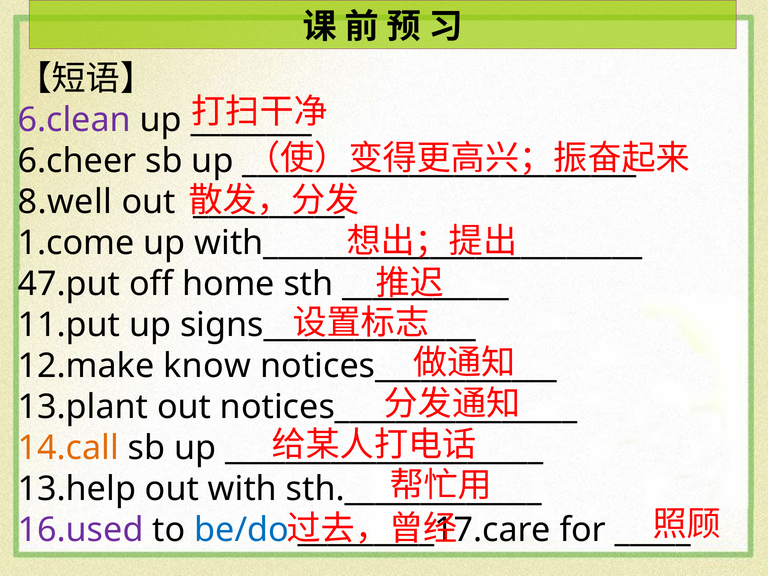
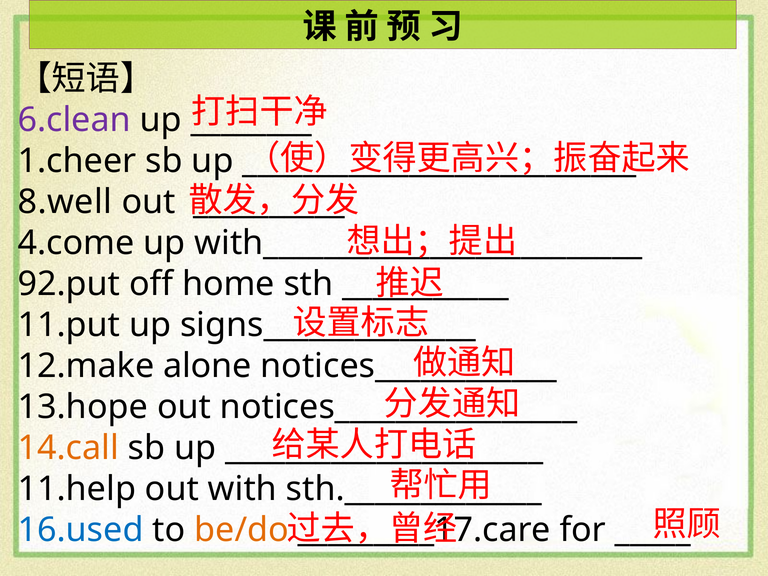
6.cheer: 6.cheer -> 1.cheer (77, 161)
1.come: 1.come -> 4.come (76, 243)
47.put: 47.put -> 92.put (69, 284)
know: know -> alone (207, 366)
13.plant: 13.plant -> 13.hope (83, 407)
13.help: 13.help -> 11.help (77, 489)
16.used colour: purple -> blue (81, 530)
be/do colour: blue -> orange (242, 530)
